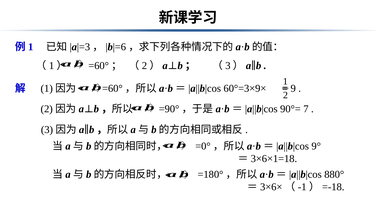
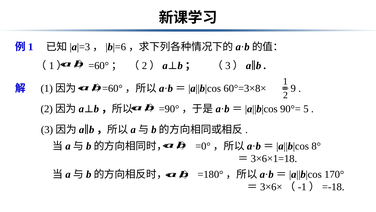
60°=3×9×: 60°=3×9× -> 60°=3×8× (245, 88)
7: 7 -> 5 (306, 109)
9°: 9° -> 8° (316, 146)
880°: 880° -> 170° (334, 174)
